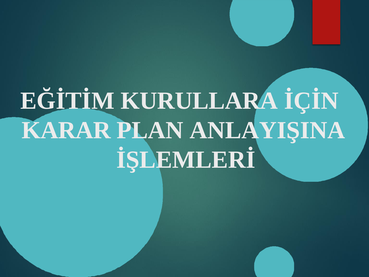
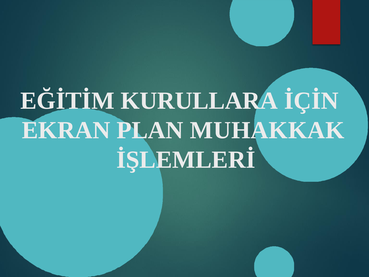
KARAR: KARAR -> EKRAN (66, 130)
ANLAYIŞINA: ANLAYIŞINA -> MUHAKKAK (267, 130)
